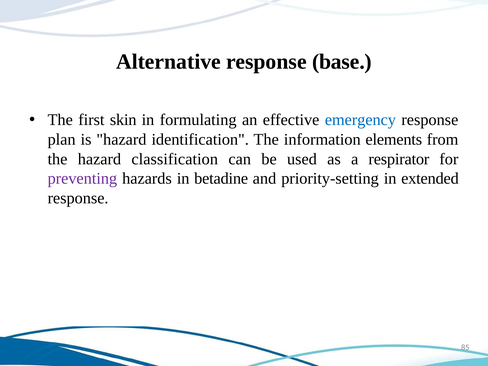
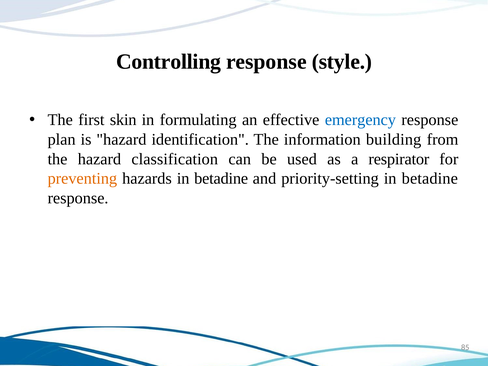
Alternative: Alternative -> Controlling (169, 62)
base: base -> style (342, 62)
elements: elements -> building (394, 139)
preventing colour: purple -> orange (82, 179)
priority-setting in extended: extended -> betadine (430, 179)
